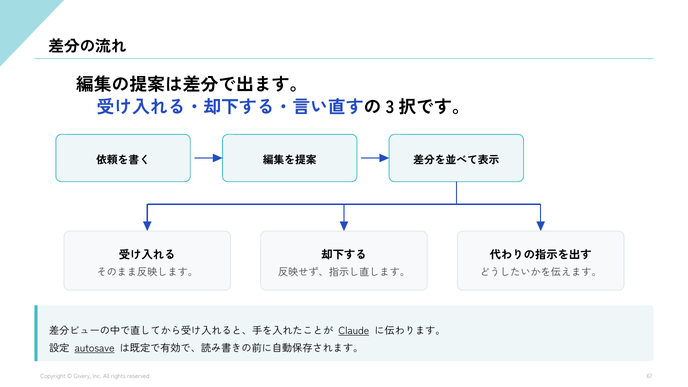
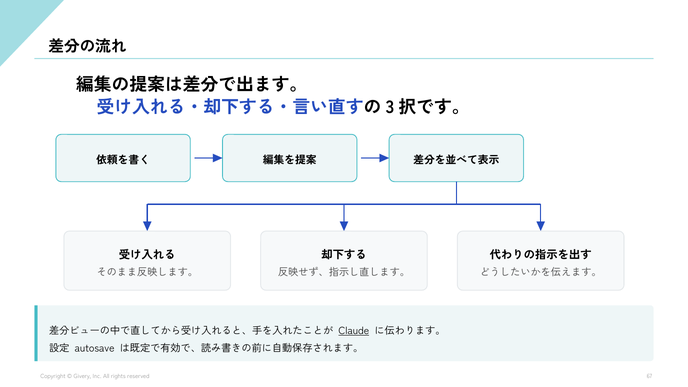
autosave underline: present -> none (95, 348)
